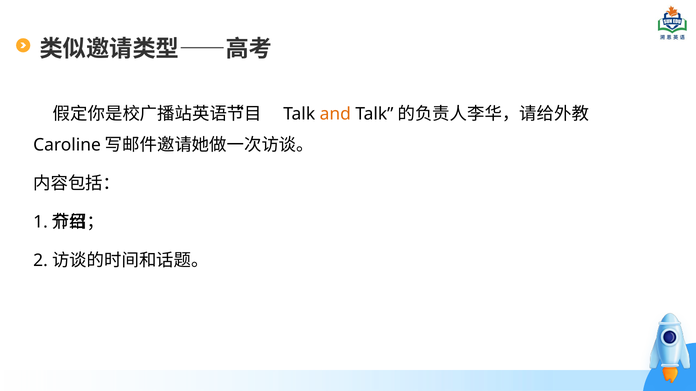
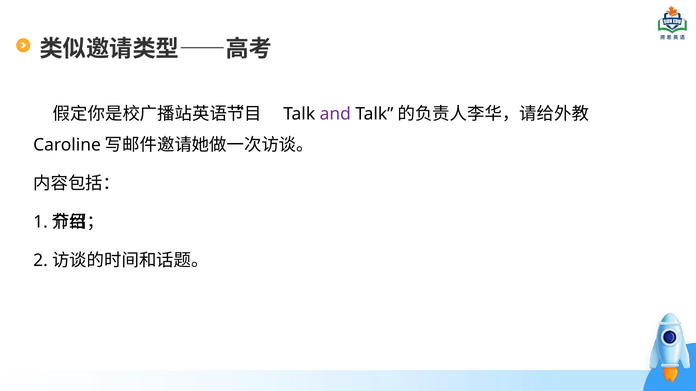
and colour: orange -> purple (335, 114)
